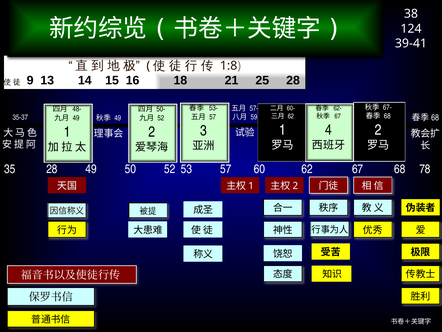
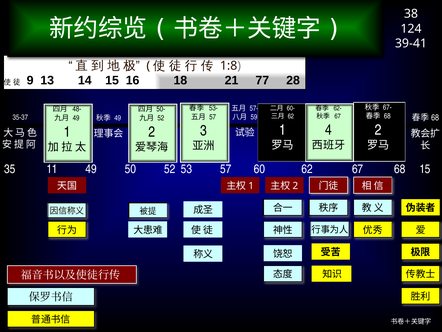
25: 25 -> 77 (262, 80)
35 28: 28 -> 11 (52, 169)
68 78: 78 -> 15 (425, 169)
